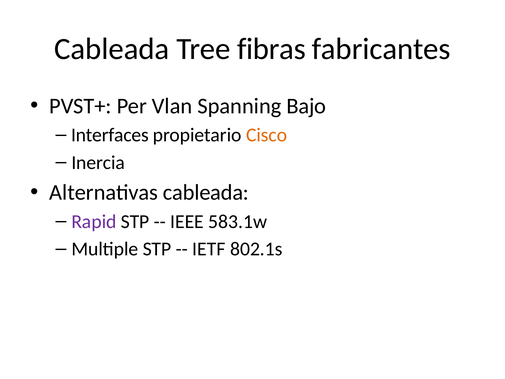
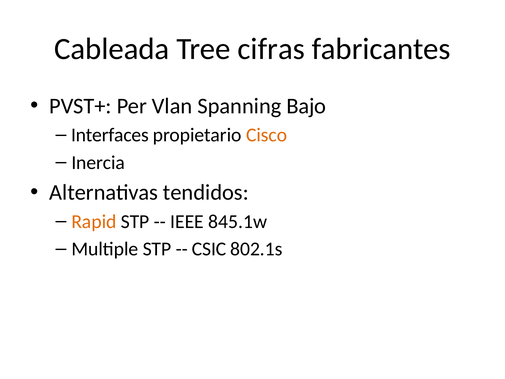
fibras: fibras -> cifras (271, 49)
Alternativas cableada: cableada -> tendidos (206, 192)
Rapid colour: purple -> orange (94, 221)
583.1w: 583.1w -> 845.1w (238, 221)
IETF: IETF -> CSIC (209, 249)
